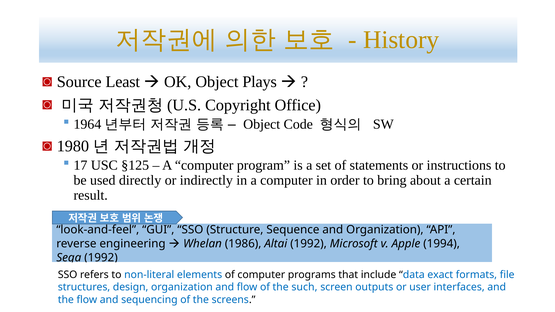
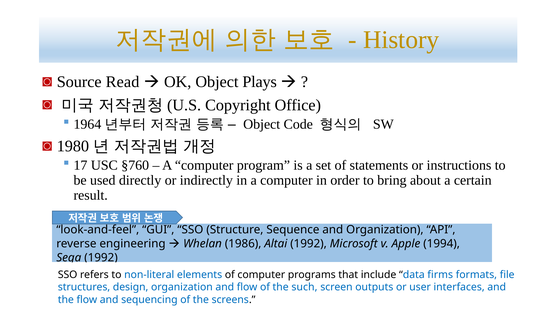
Least: Least -> Read (123, 82)
§125: §125 -> §760 (135, 165)
exact: exact -> firms (440, 275)
